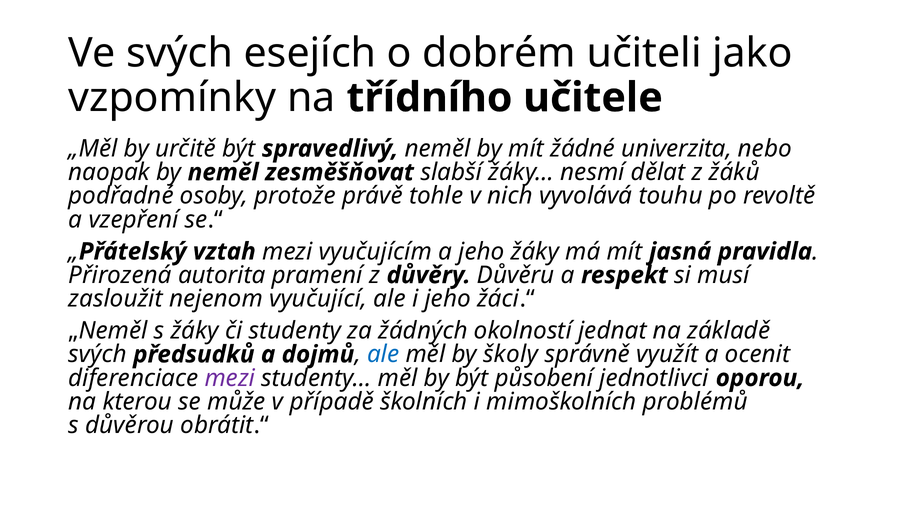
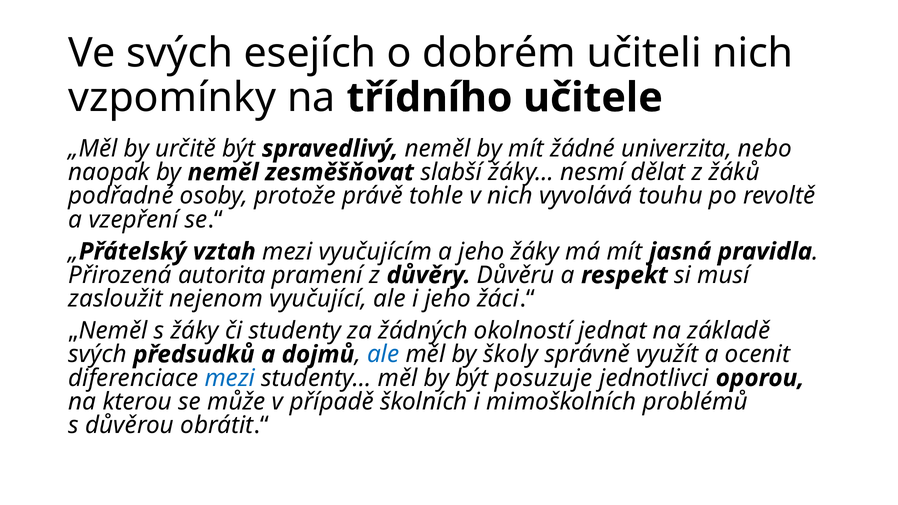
učiteli jako: jako -> nich (753, 53)
mezi colour: purple -> blue (230, 378)
působení: působení -> posuzuje (544, 378)
